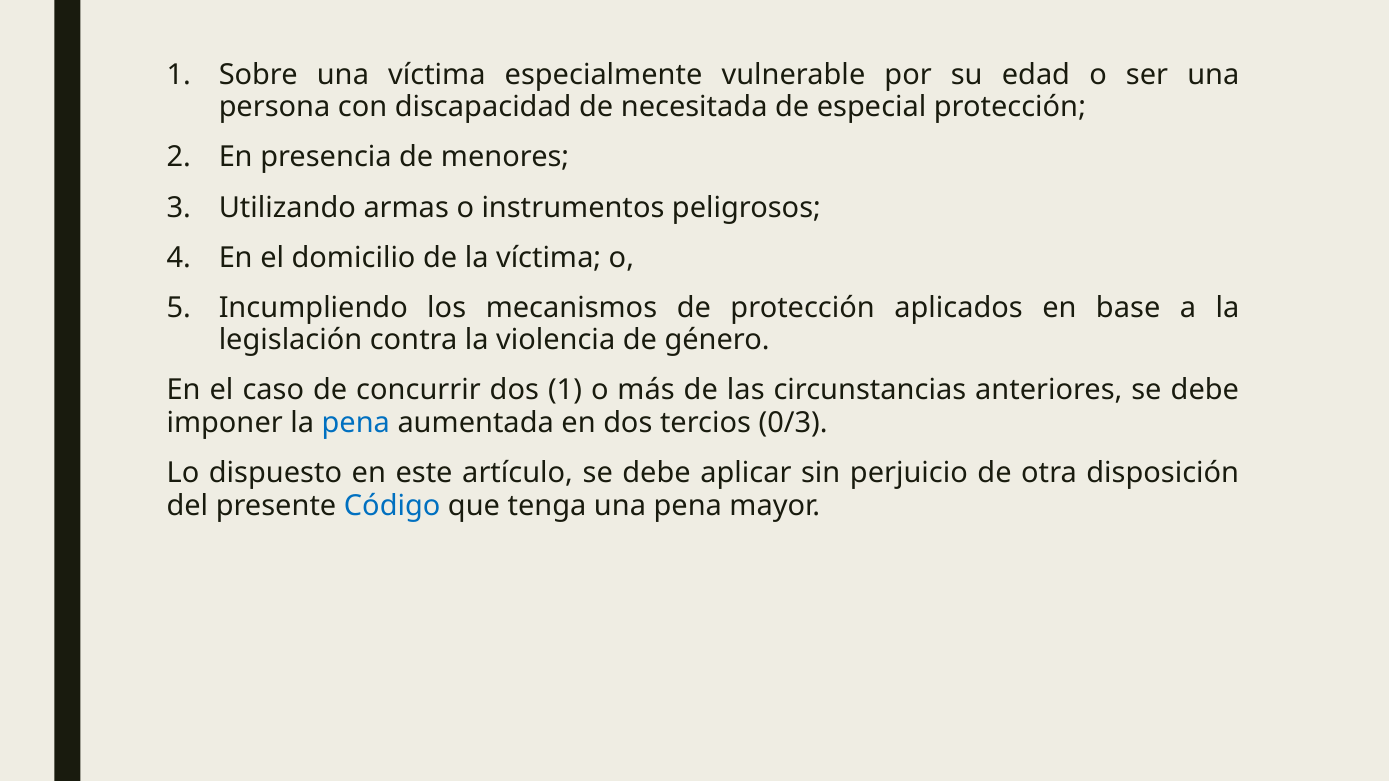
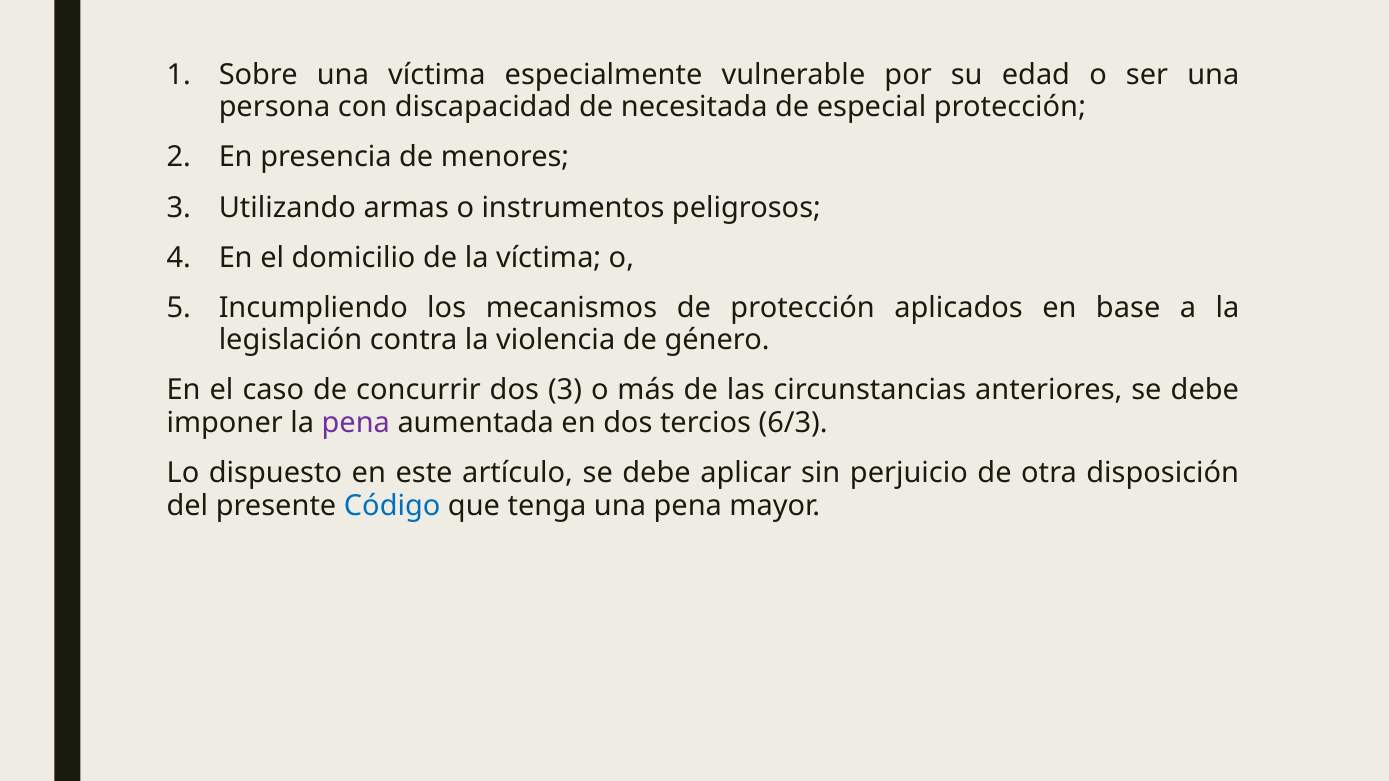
dos 1: 1 -> 3 (565, 390)
pena colour: blue -> purple (356, 423)
0/3: 0/3 -> 6/3 (793, 423)
